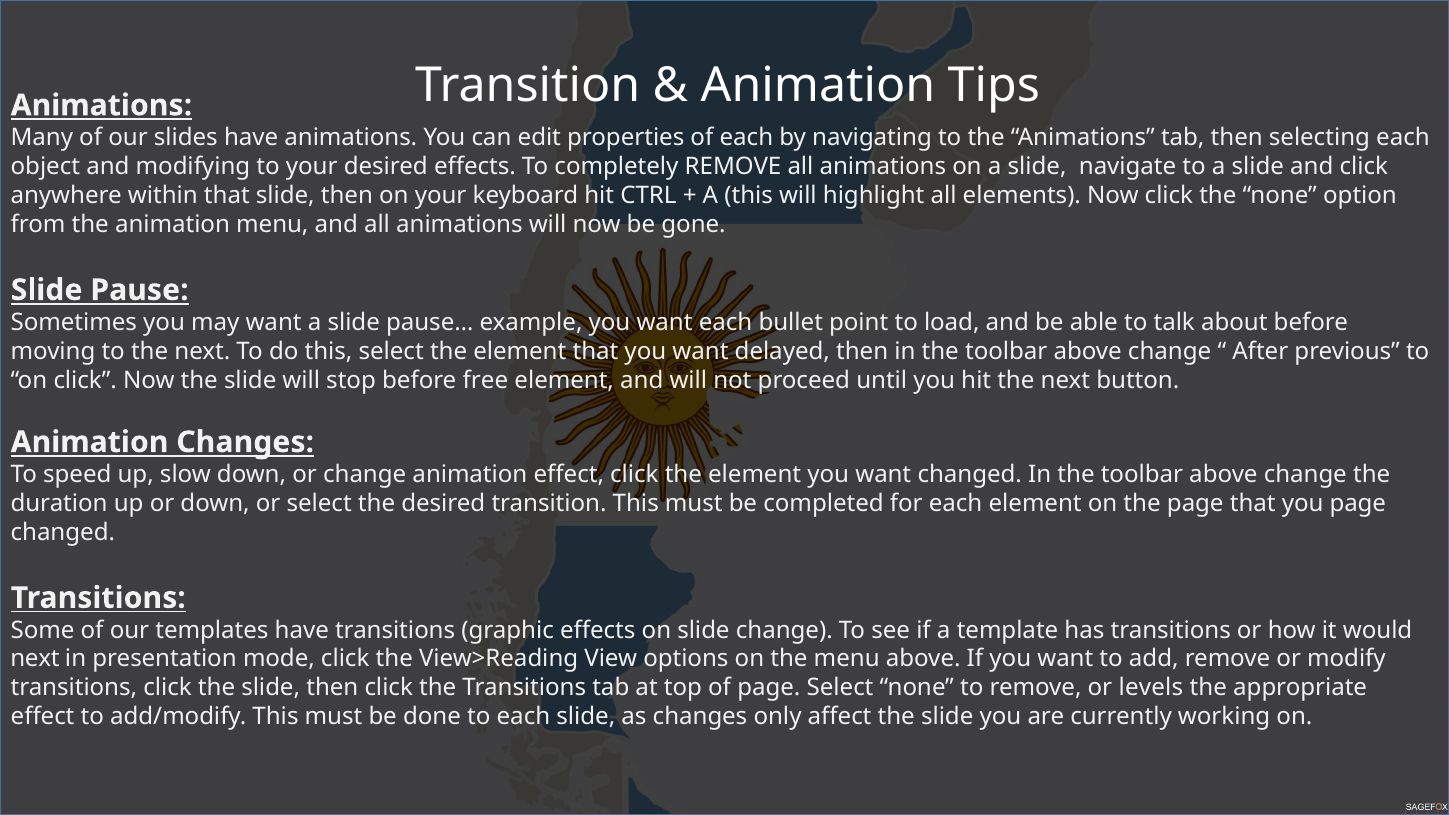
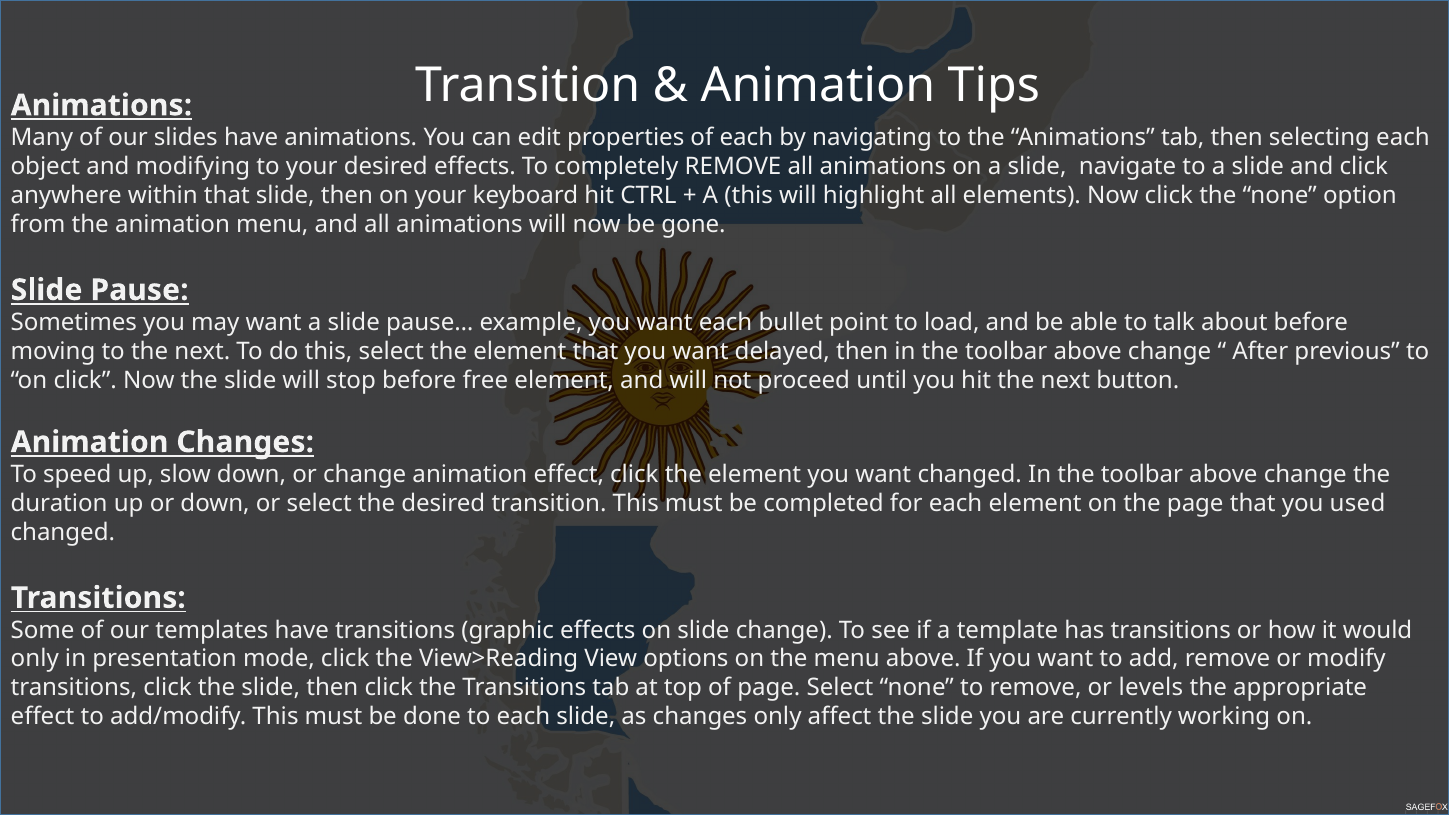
you page: page -> used (1358, 503)
next: next -> only (35, 659)
